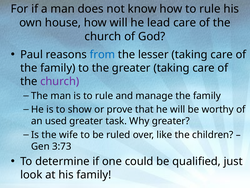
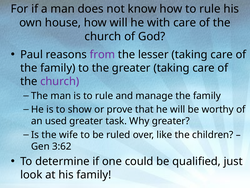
lead: lead -> with (159, 23)
from colour: blue -> purple (102, 55)
3:73: 3:73 -> 3:62 (62, 146)
